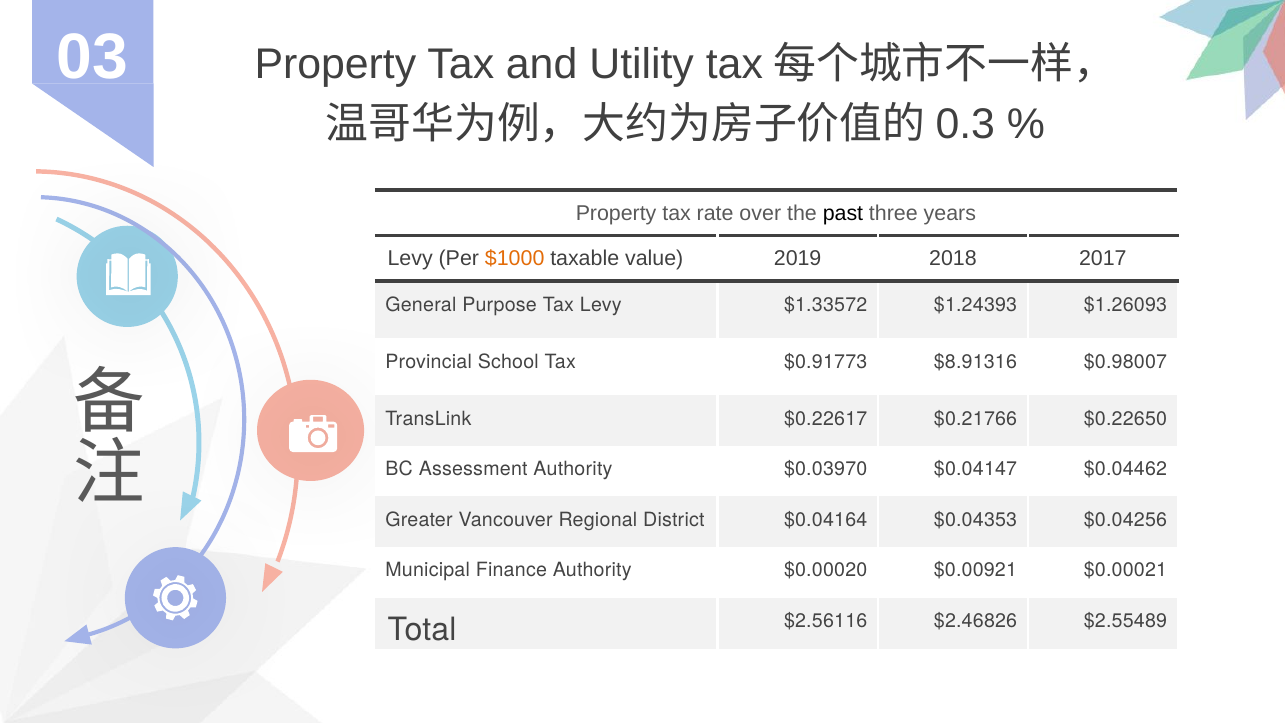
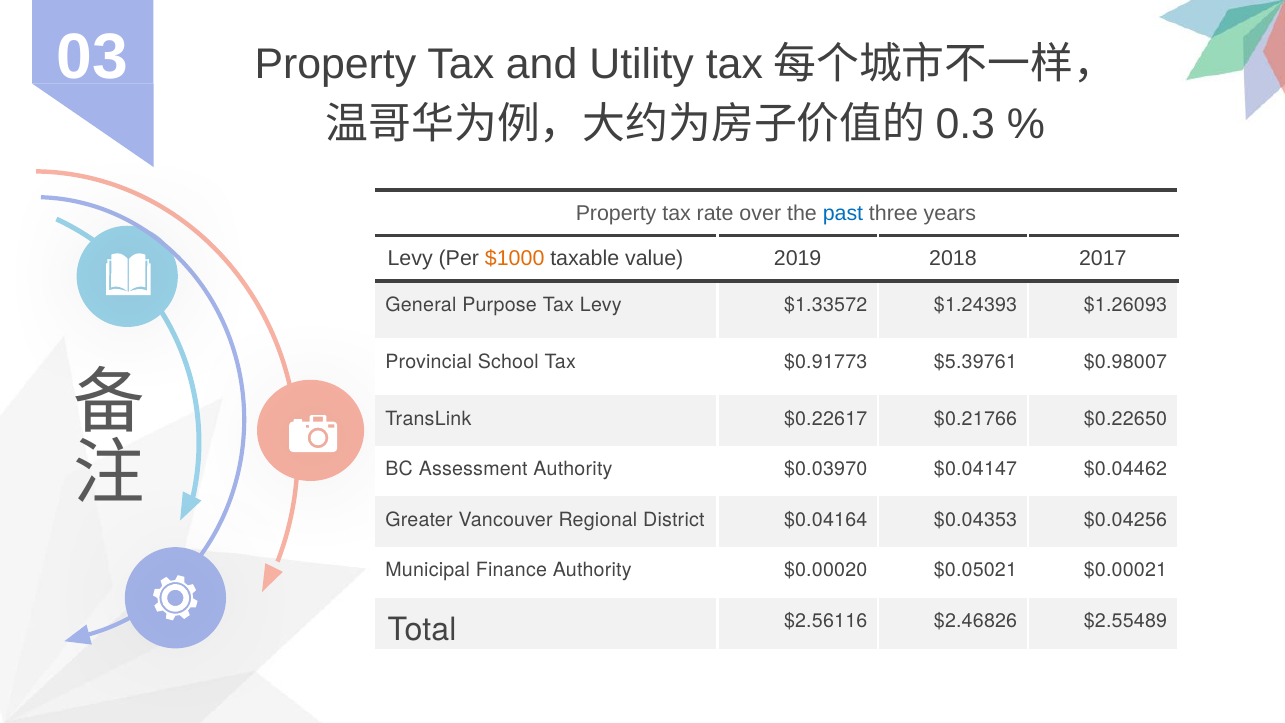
past colour: black -> blue (843, 213)
$8.91316: $8.91316 -> $5.39761 (975, 362)
$0.00921: $0.00921 -> $0.05021 (975, 570)
